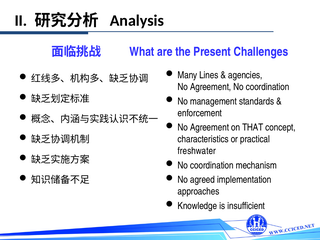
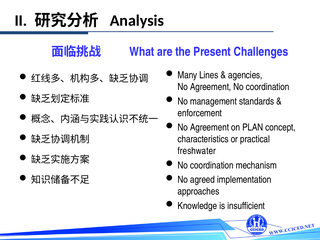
THAT: THAT -> PLAN (253, 127)
